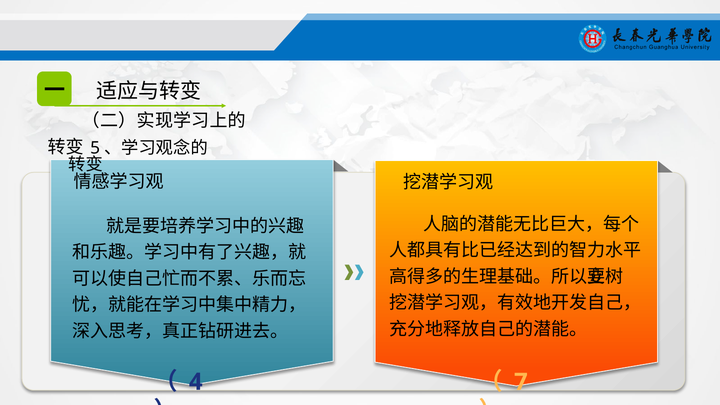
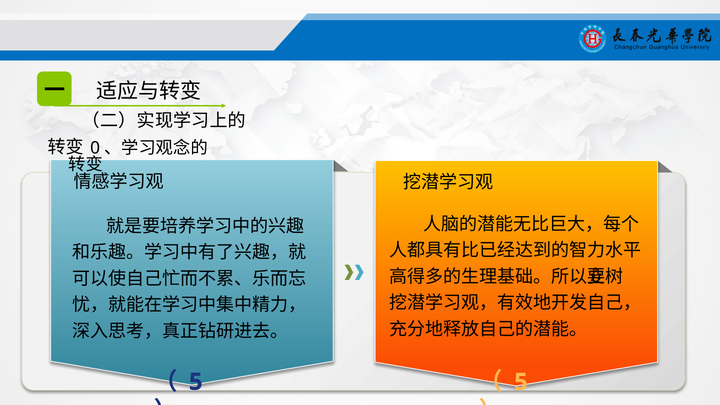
5: 5 -> 0 (95, 148)
4: 4 -> 5 (196, 382)
7: 7 -> 5 (521, 382)
